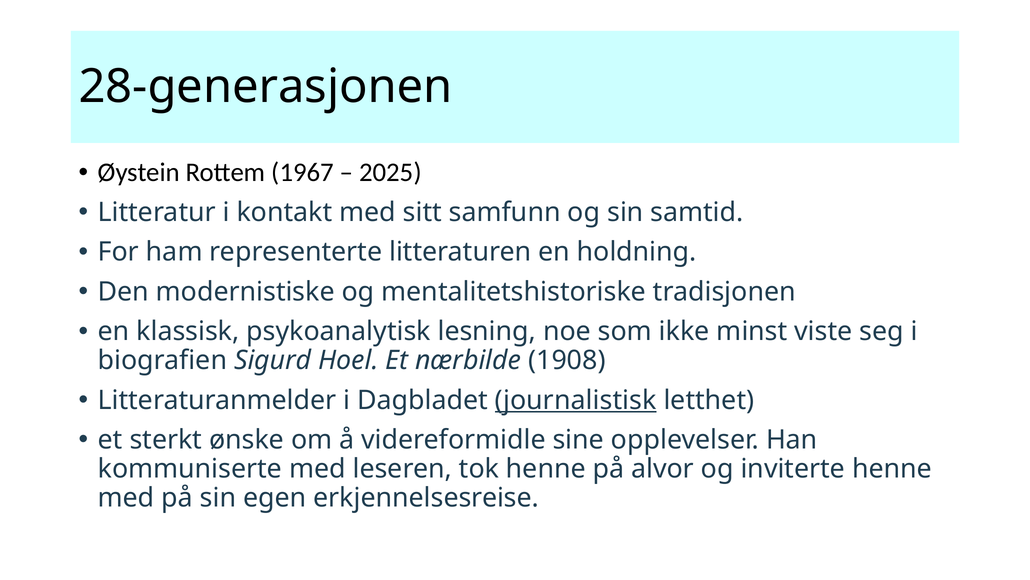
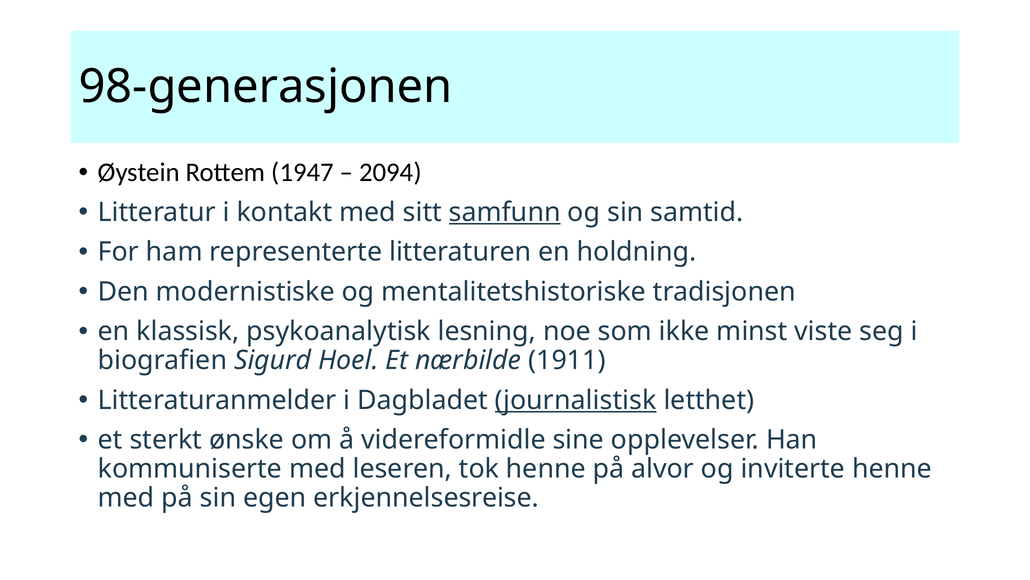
28-generasjonen: 28-generasjonen -> 98-generasjonen (265, 87)
1967: 1967 -> 1947 (303, 172)
2025: 2025 -> 2094 (390, 172)
samfunn underline: none -> present (505, 212)
1908: 1908 -> 1911 (567, 360)
